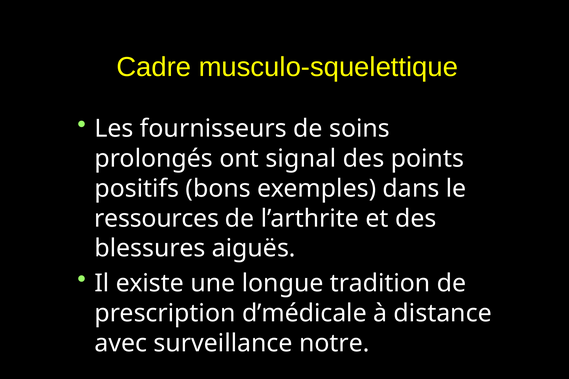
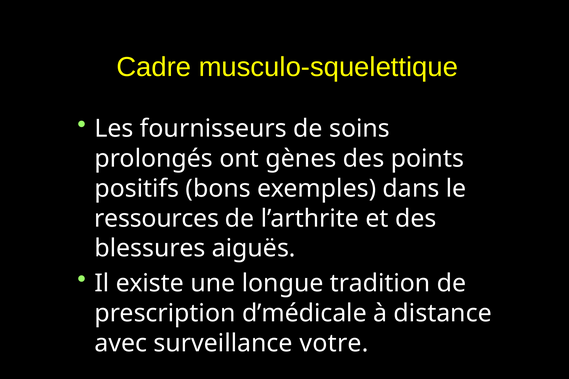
signal: signal -> gènes (301, 159)
notre: notre -> votre (334, 344)
